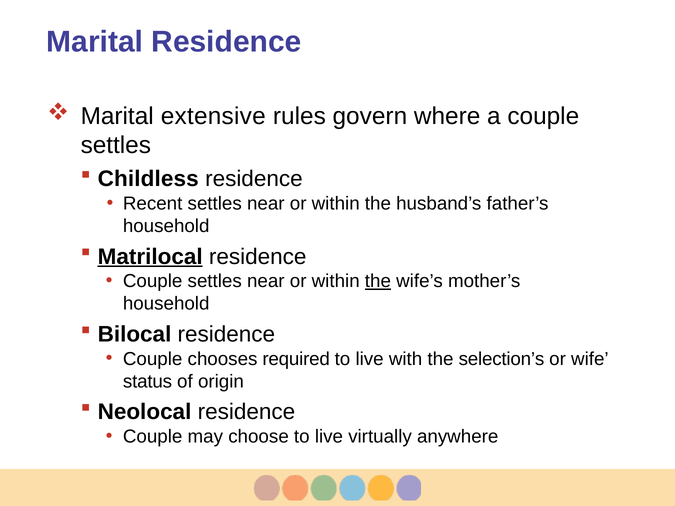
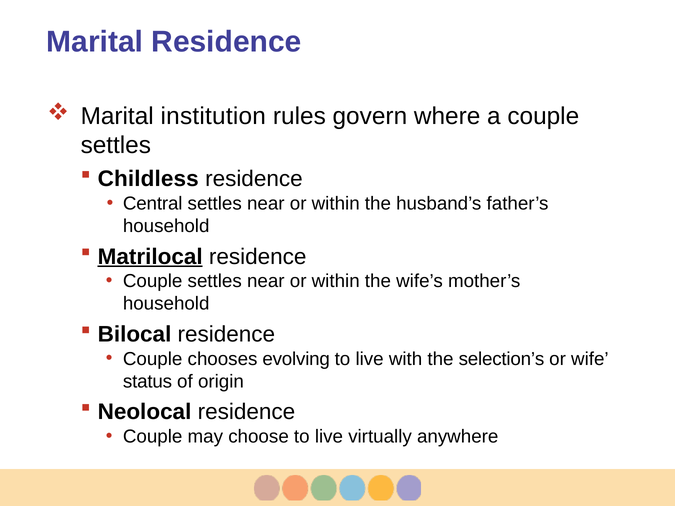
extensive: extensive -> institution (213, 116)
Recent: Recent -> Central (153, 204)
the underline: present -> none (378, 281)
required: required -> evolving (296, 359)
